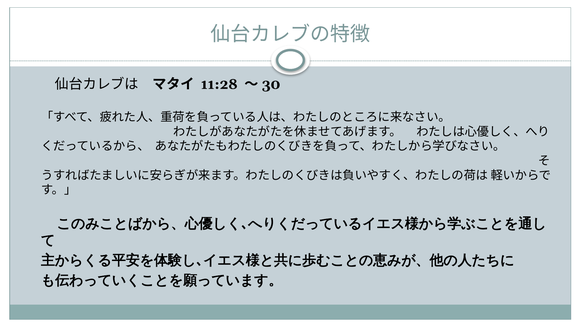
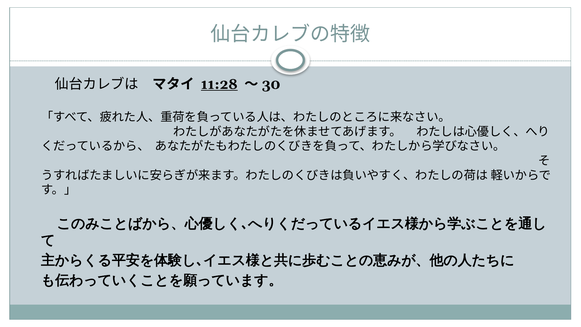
11:28 underline: none -> present (219, 84)
